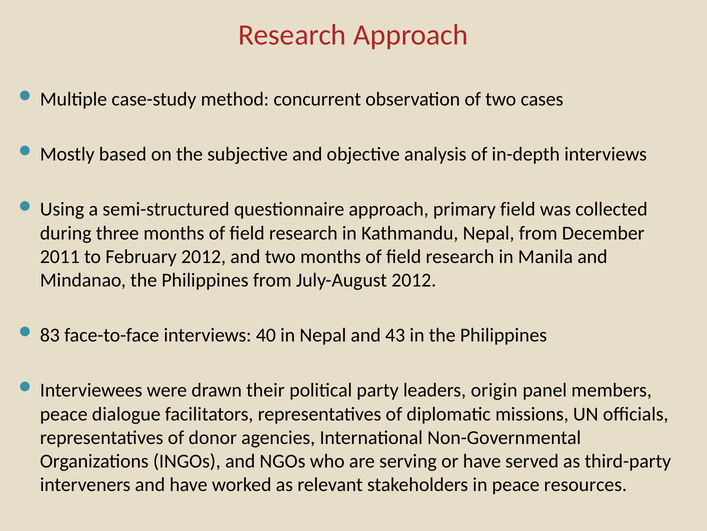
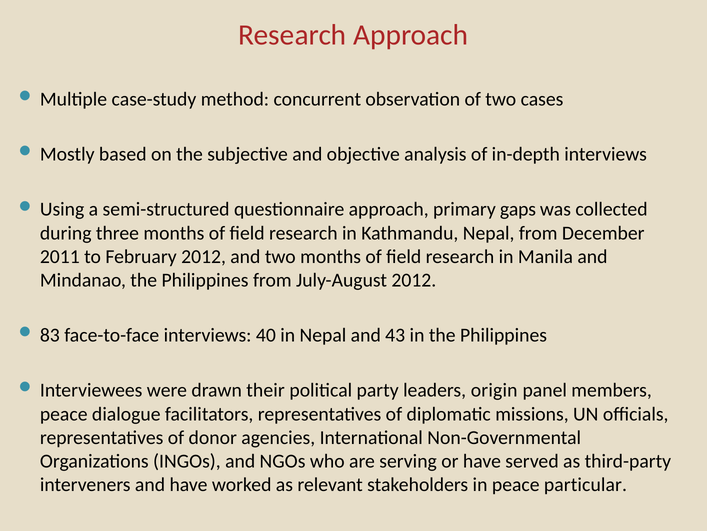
primary field: field -> gaps (518, 209)
resources: resources -> particular (585, 484)
